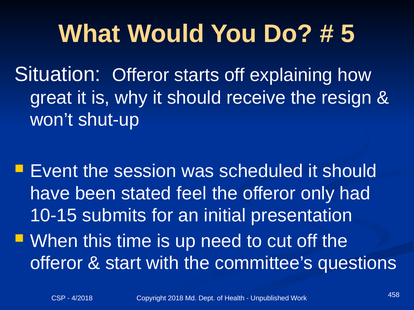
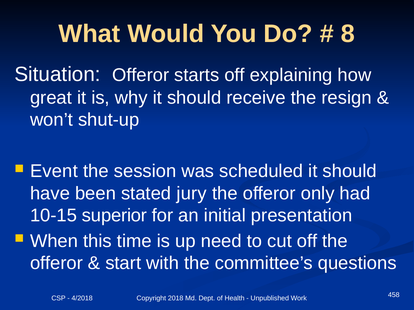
5: 5 -> 8 (348, 34)
feel: feel -> jury (192, 194)
submits: submits -> superior (115, 216)
